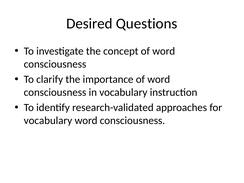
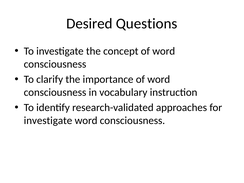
vocabulary: vocabulary -> investigate (48, 121)
